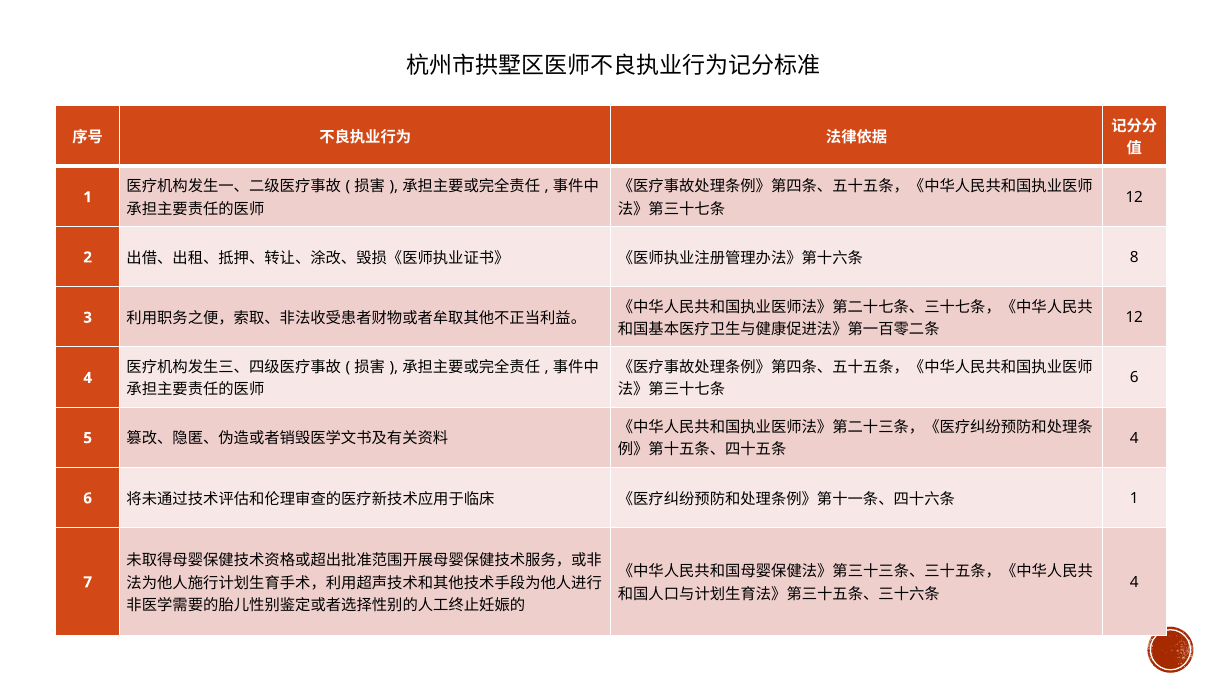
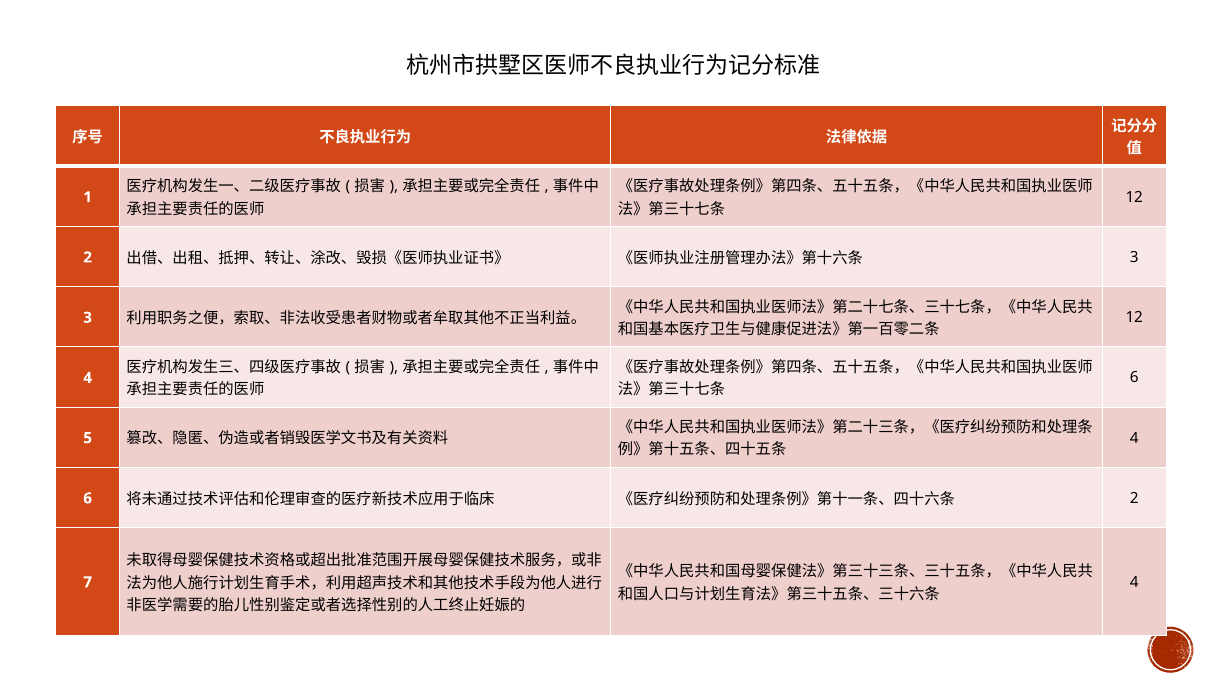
8: 8 -> 3 (1134, 257)
1: 1 -> 2 (1134, 498)
